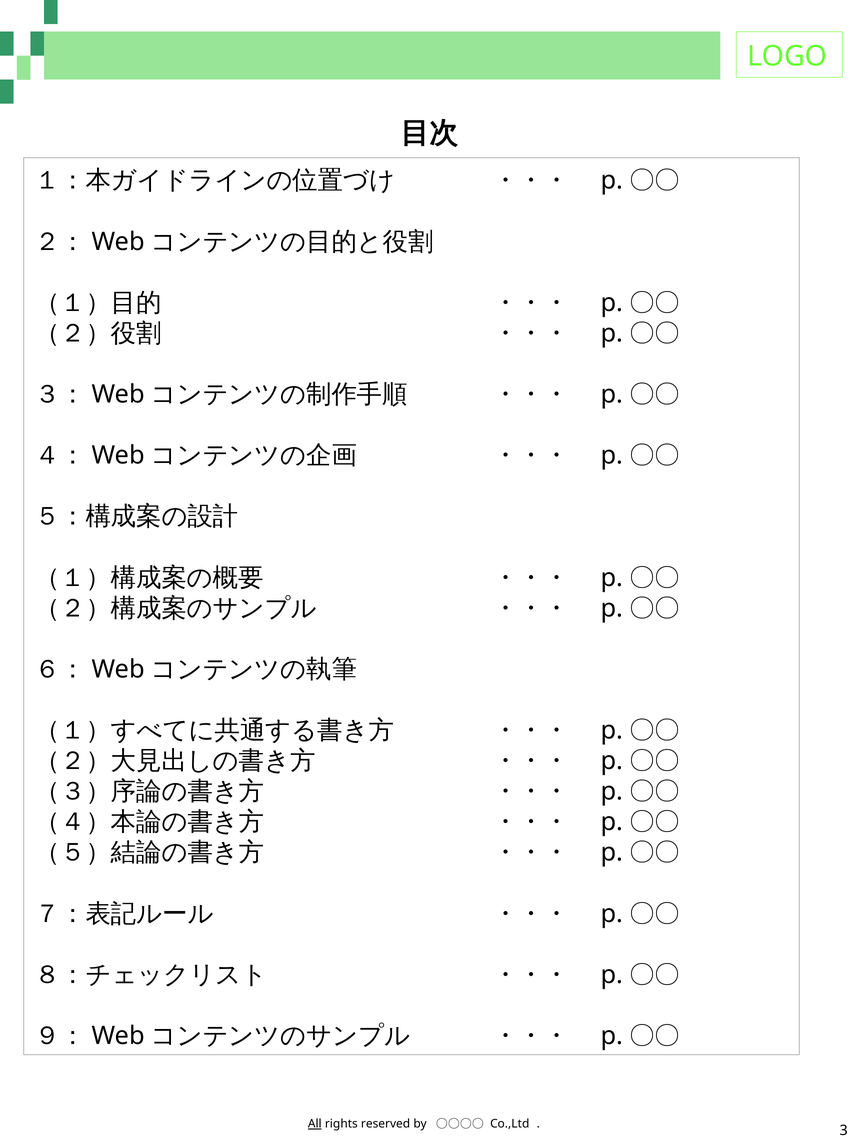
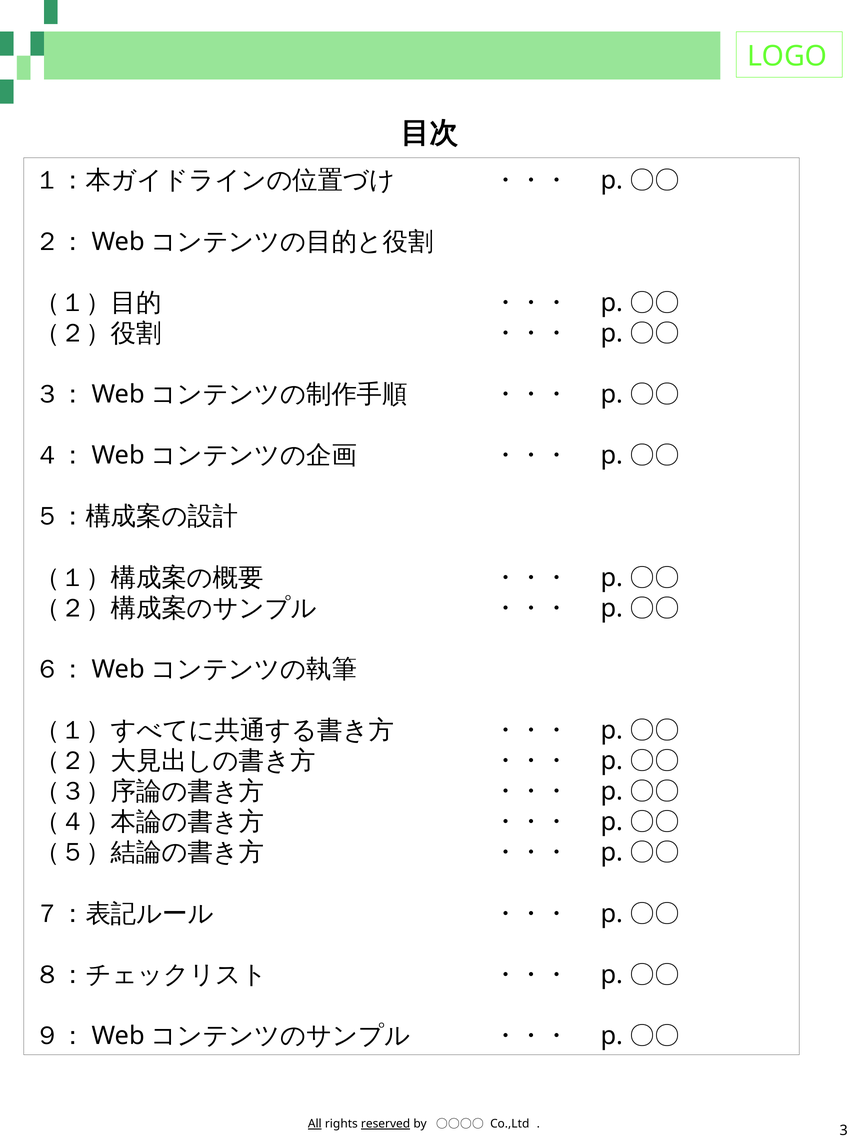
reserved underline: none -> present (386, 1123)
